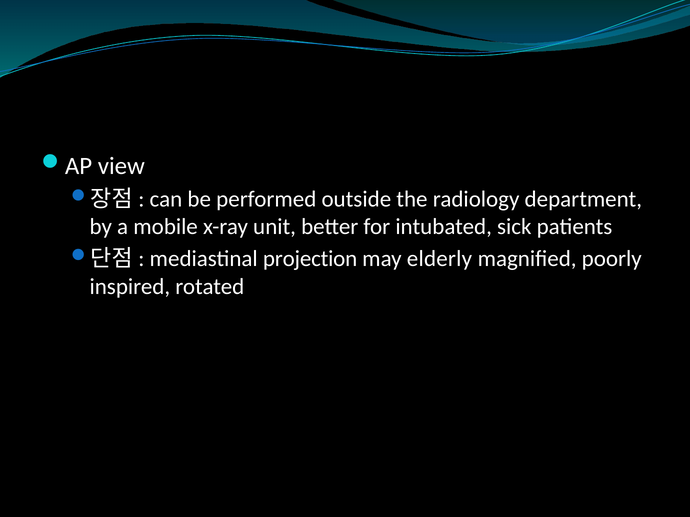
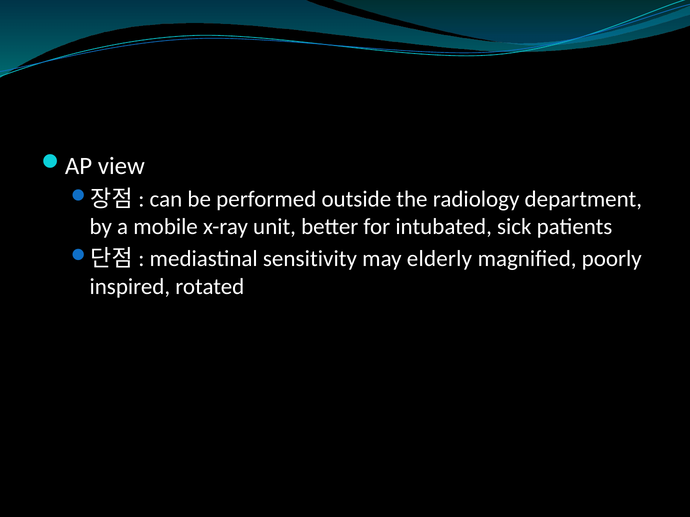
projection: projection -> sensitivity (310, 259)
